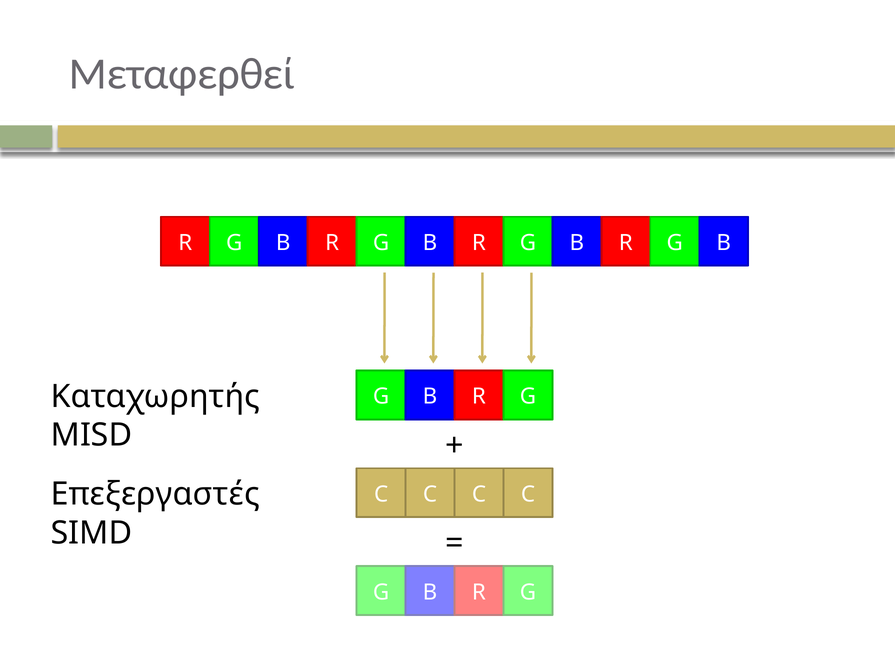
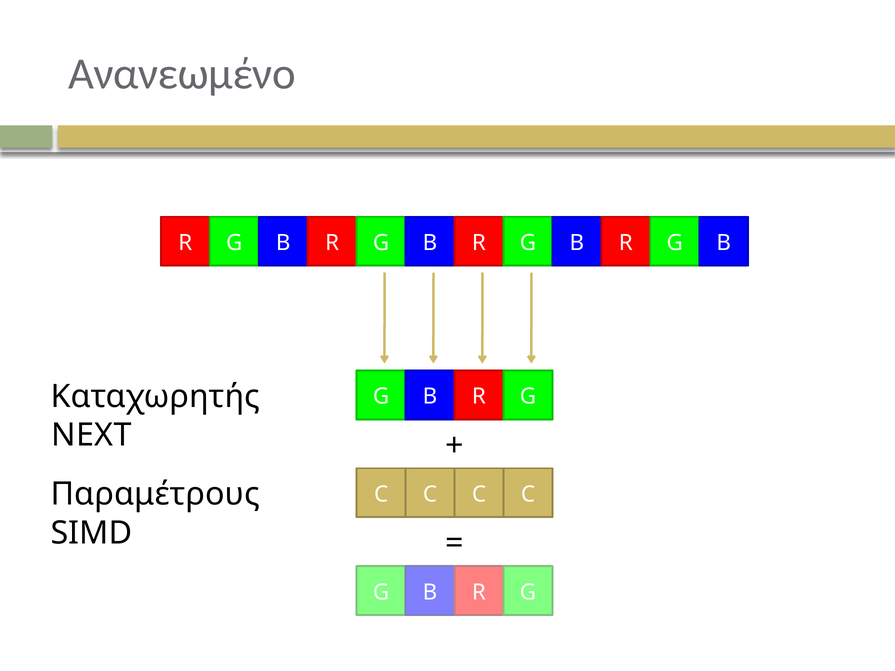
Μεταφερθεί: Μεταφερθεί -> Ανανεωμένο (182, 74)
MISD: MISD -> NEXT (91, 435)
Επεξεργαστές: Επεξεργαστές -> Παραμέτρους (155, 494)
